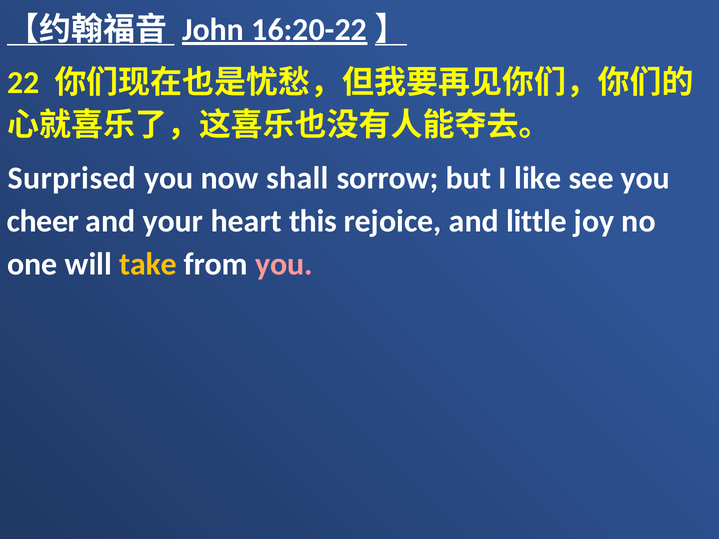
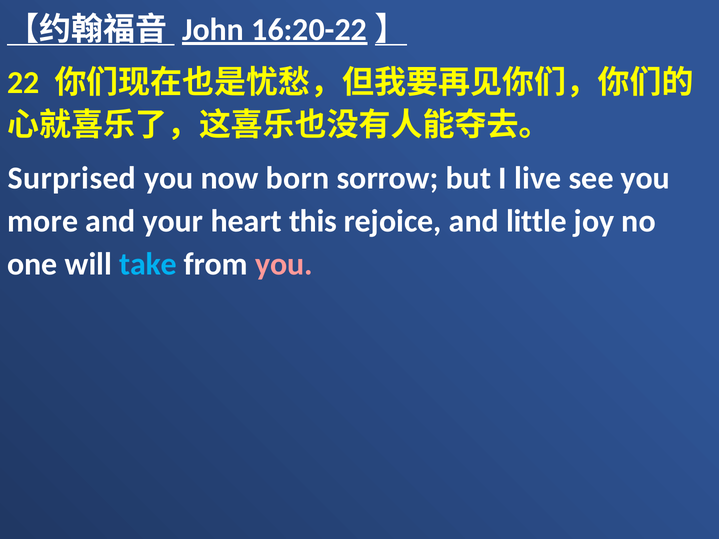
shall: shall -> born (298, 178)
like: like -> live (538, 178)
cheer: cheer -> more (43, 221)
take colour: yellow -> light blue (148, 264)
